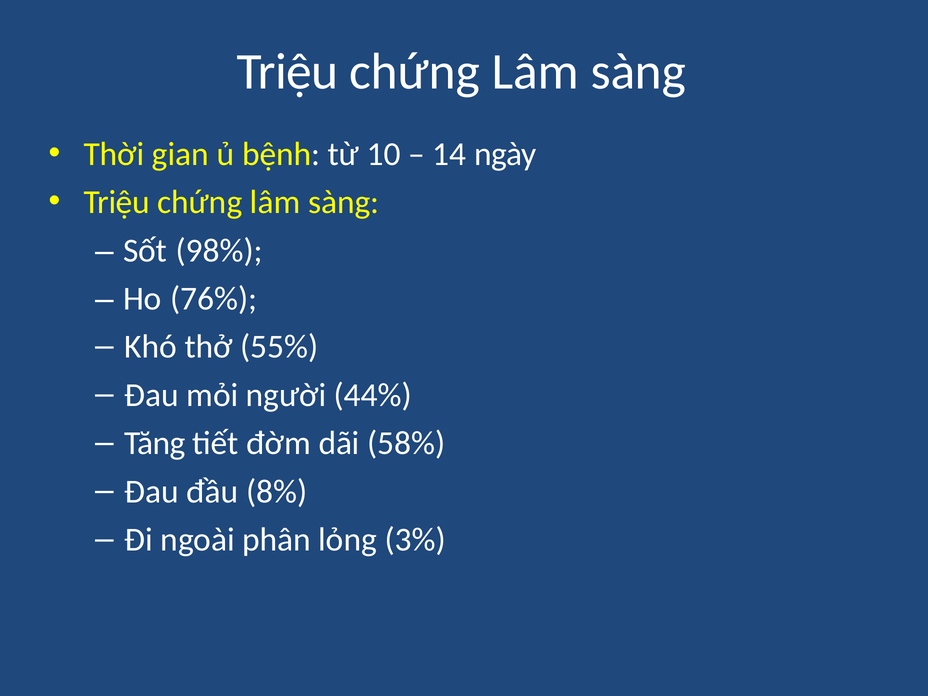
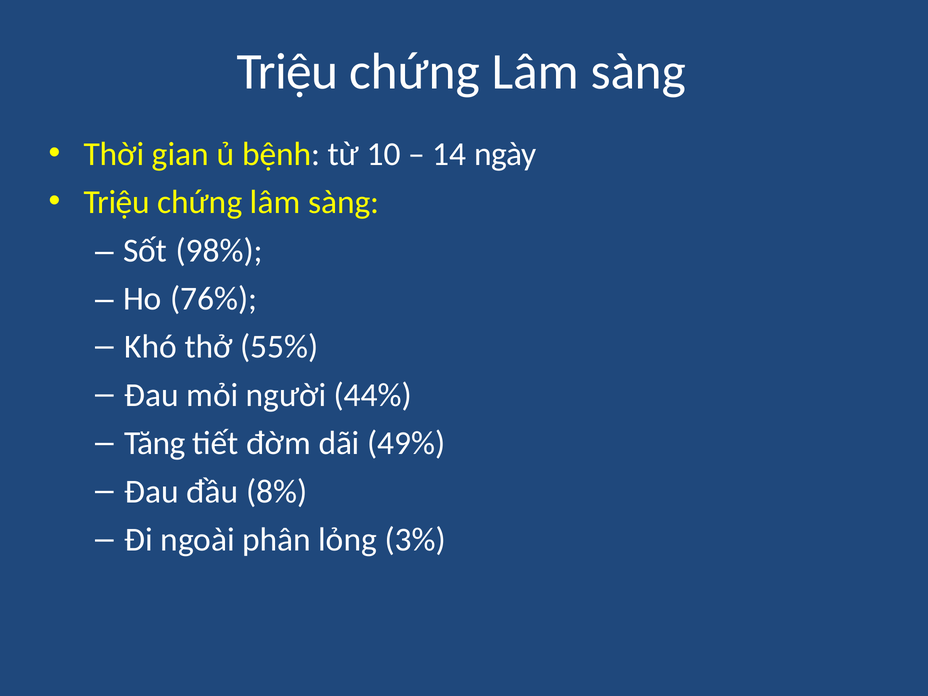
58%: 58% -> 49% (406, 443)
